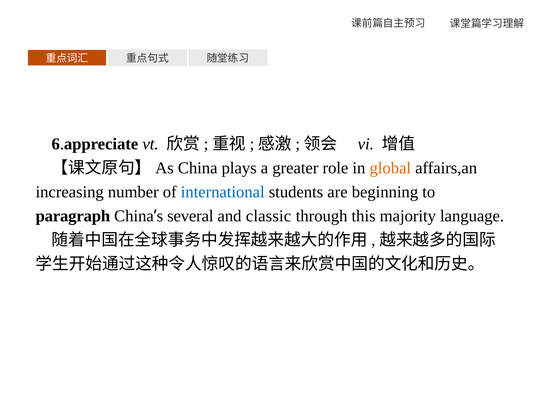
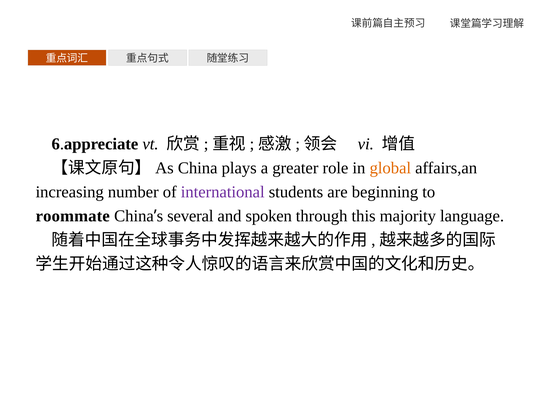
international colour: blue -> purple (223, 192)
paragraph: paragraph -> roommate (73, 216)
classic: classic -> spoken (269, 216)
